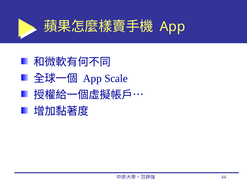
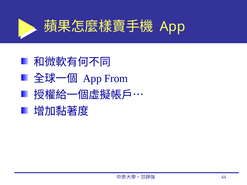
Scale: Scale -> From (116, 79)
